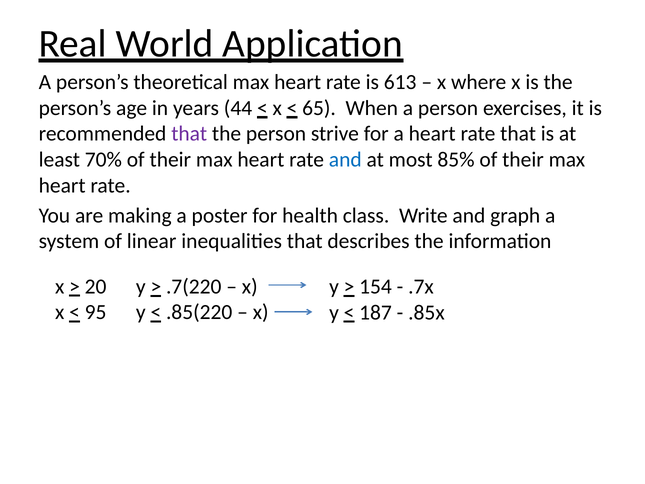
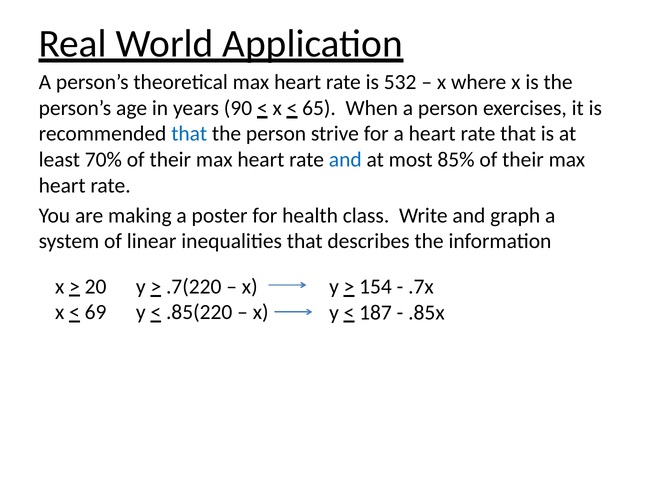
613: 613 -> 532 (400, 82)
44: 44 -> 90 (238, 108)
that colour: purple -> blue (189, 134)
95: 95 -> 69 (96, 312)
